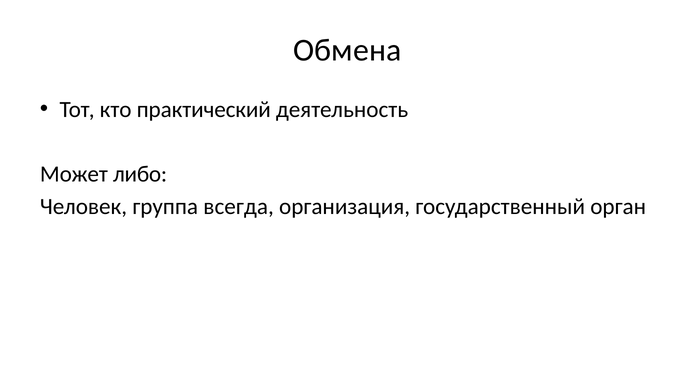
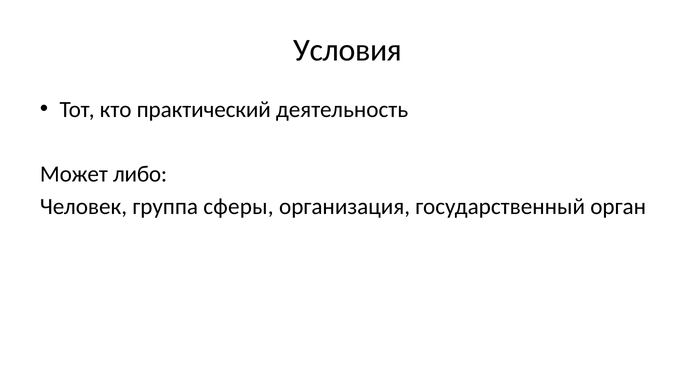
Обмена: Обмена -> Условия (348, 50)
всегда: всегда -> сферы (238, 207)
